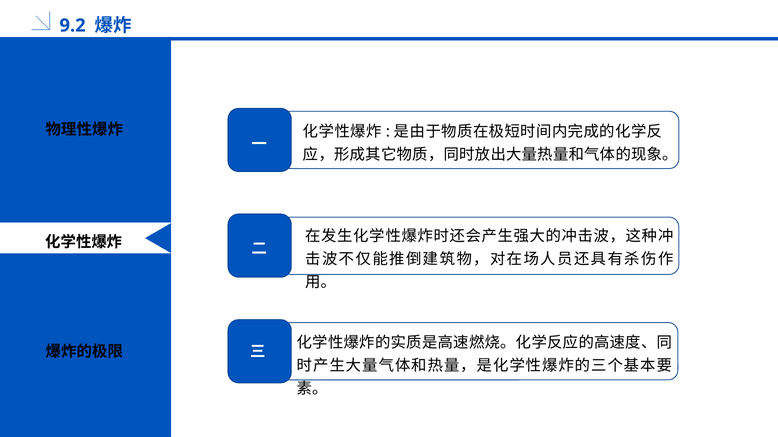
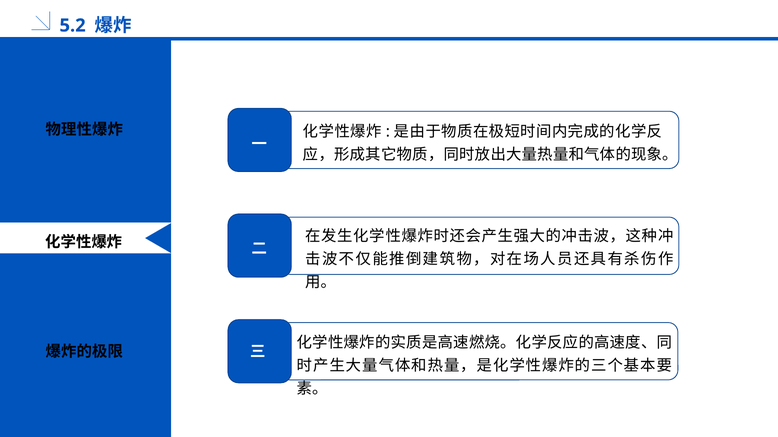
9.2: 9.2 -> 5.2 (73, 26)
